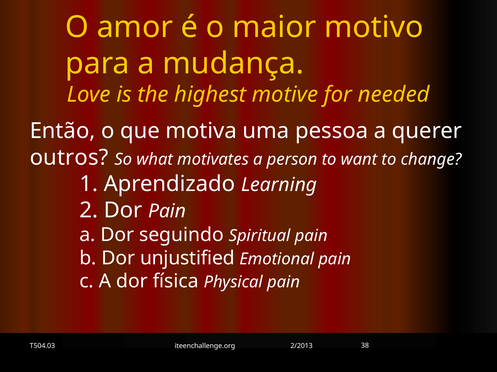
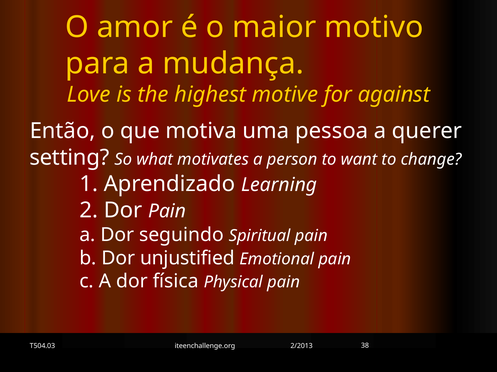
needed: needed -> against (394, 95)
outros: outros -> setting (69, 158)
